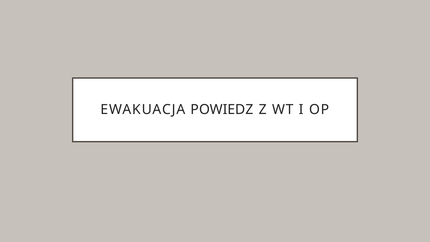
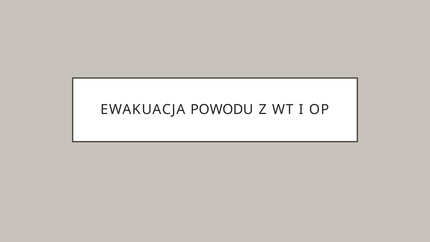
POWIEDZ: POWIEDZ -> POWODU (222, 110)
